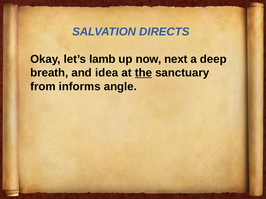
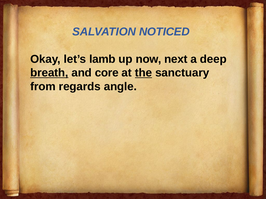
DIRECTS: DIRECTS -> NOTICED (164, 32)
breath underline: none -> present (49, 73)
idea: idea -> core (107, 73)
informs: informs -> regards (80, 87)
